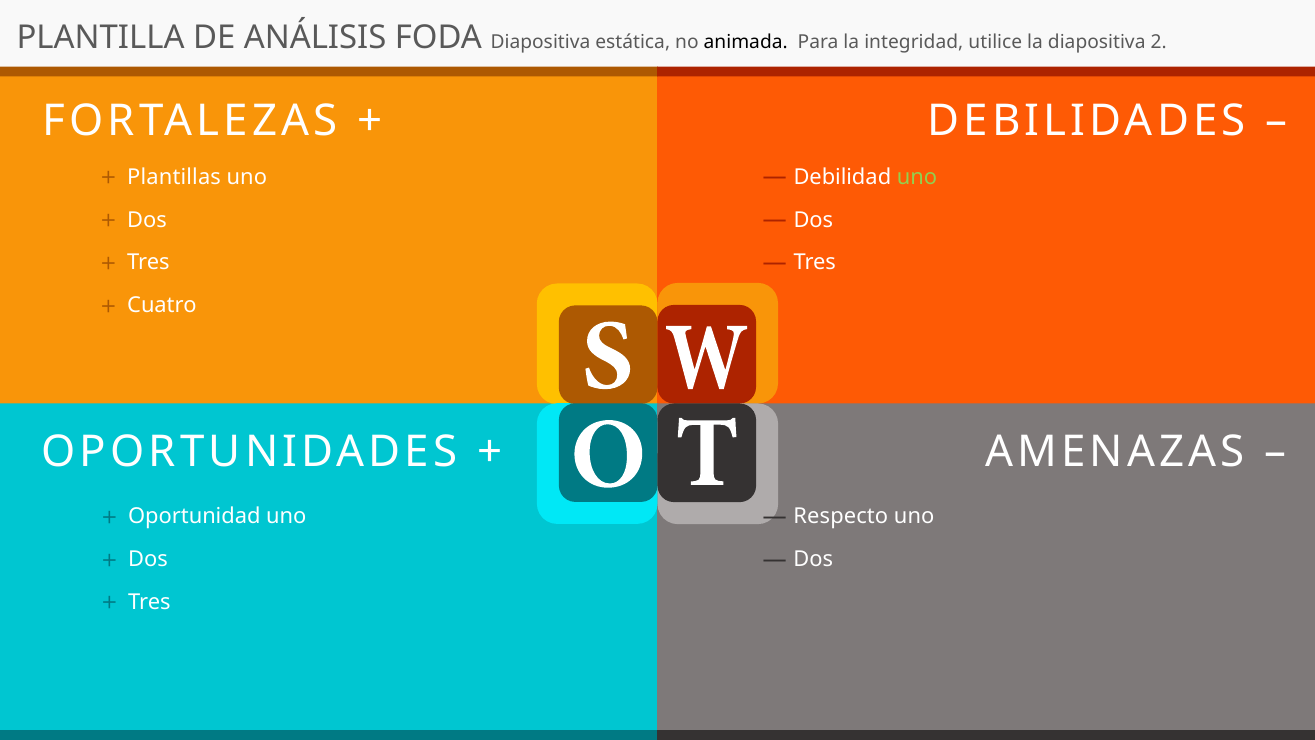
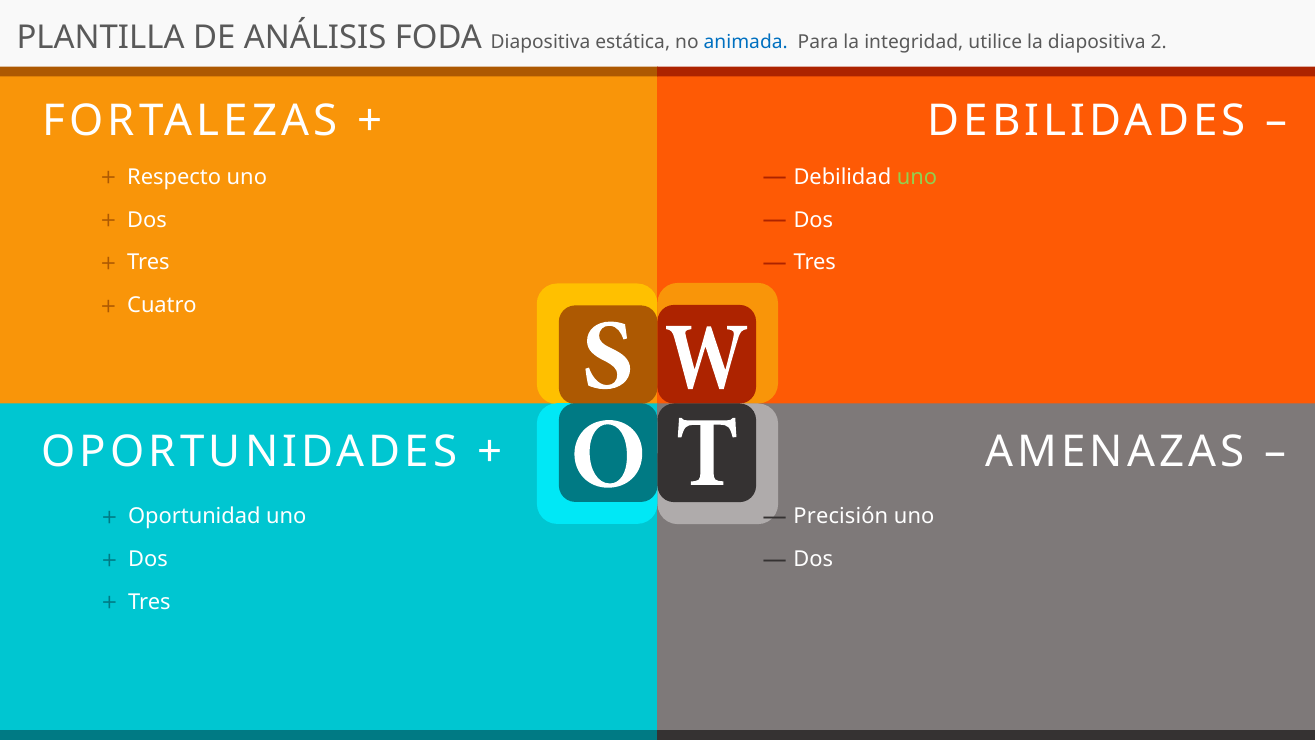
animada colour: black -> blue (746, 42)
Plantillas: Plantillas -> Respecto (174, 177)
Respecto: Respecto -> Precisión (841, 516)
